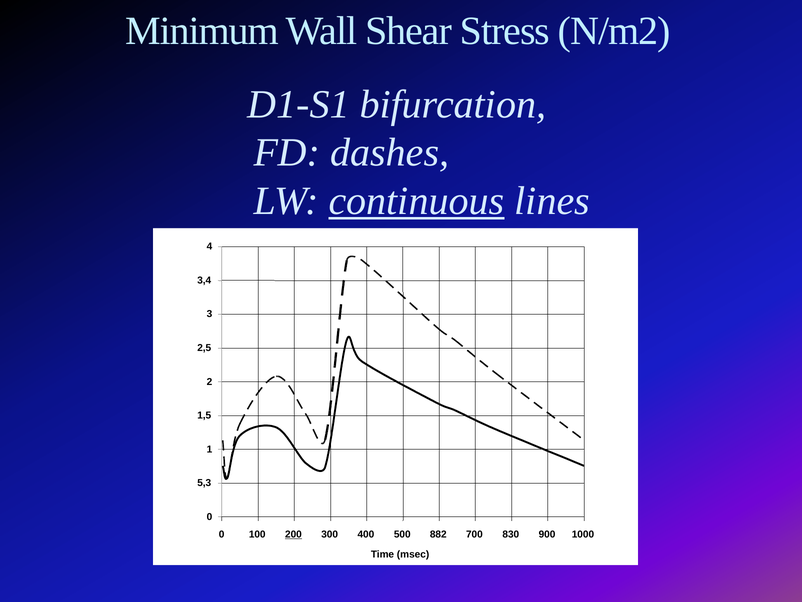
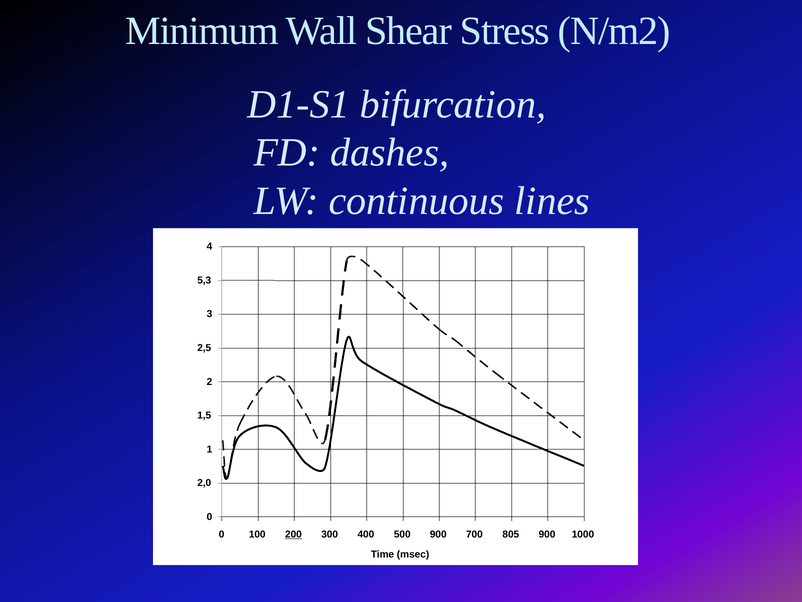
continuous underline: present -> none (416, 201)
3,4: 3,4 -> 5,3 (204, 280)
5,3: 5,3 -> 2,0 (204, 482)
500 882: 882 -> 900 (438, 534)
830: 830 -> 805 (511, 534)
